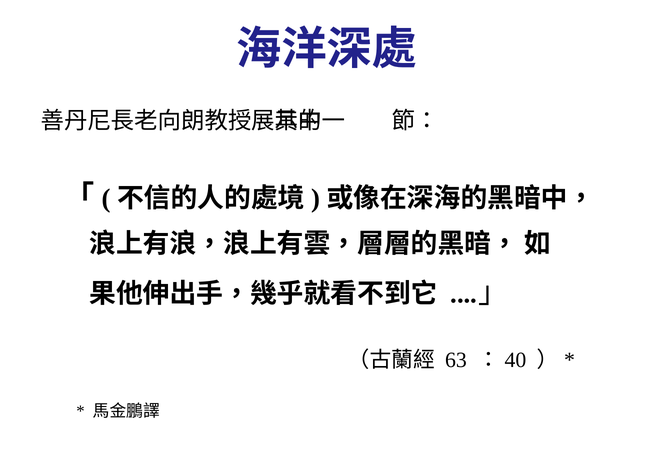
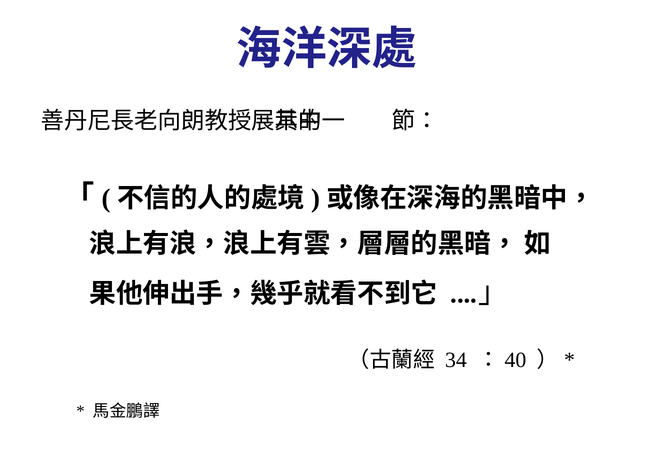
63: 63 -> 34 (456, 360)
